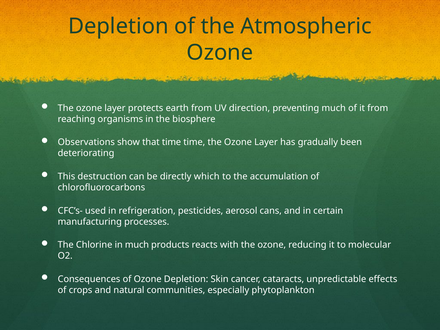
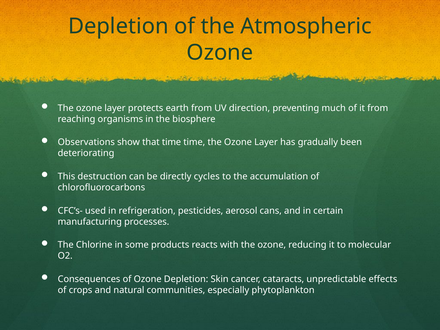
which: which -> cycles (207, 176)
in much: much -> some (137, 245)
